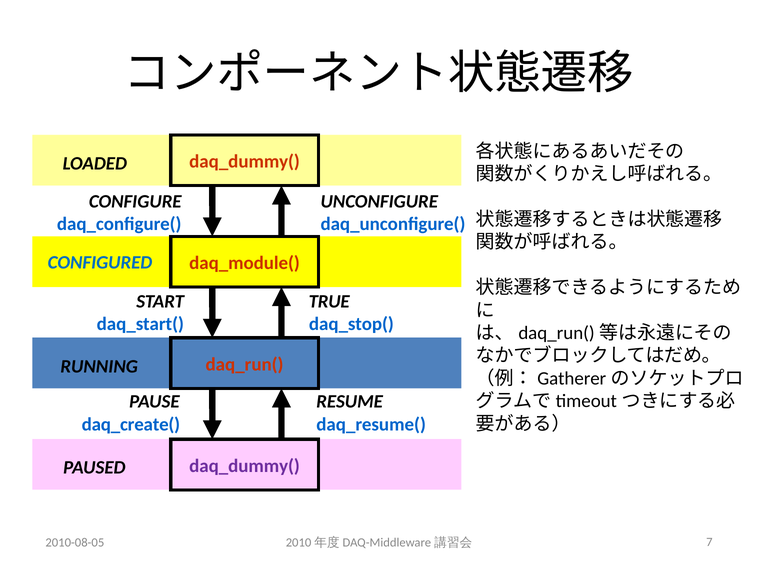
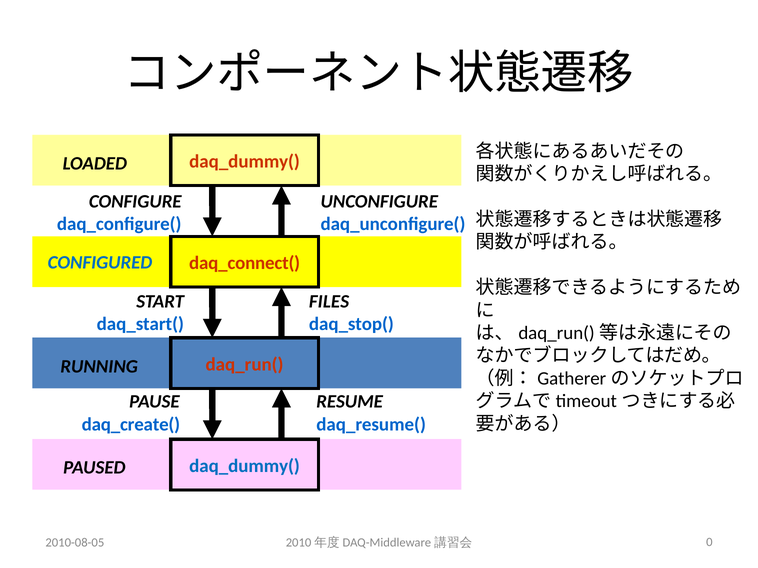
daq_module(: daq_module( -> daq_connect( (245, 263)
TRUE: TRUE -> FILES (329, 302)
daq_dummy( colour: purple -> blue (245, 466)
7: 7 -> 0 (709, 543)
